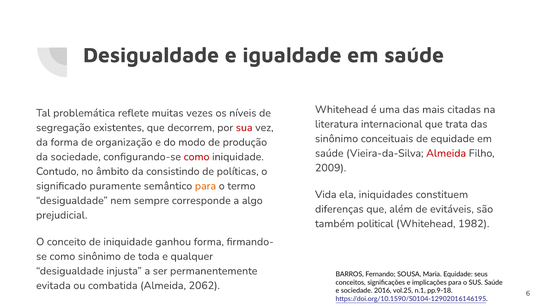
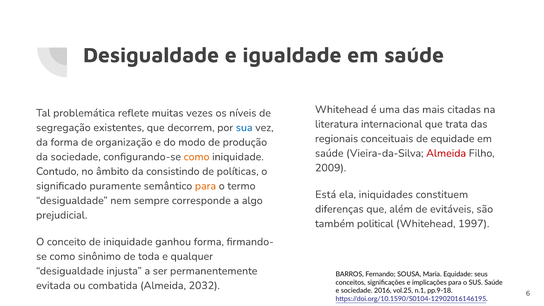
sua colour: red -> blue (244, 128)
sinônimo: sinônimo -> regionais (337, 139)
como colour: red -> orange (197, 157)
Vida: Vida -> Está (326, 194)
1982: 1982 -> 1997 (474, 224)
2062: 2062 -> 2032 (204, 286)
